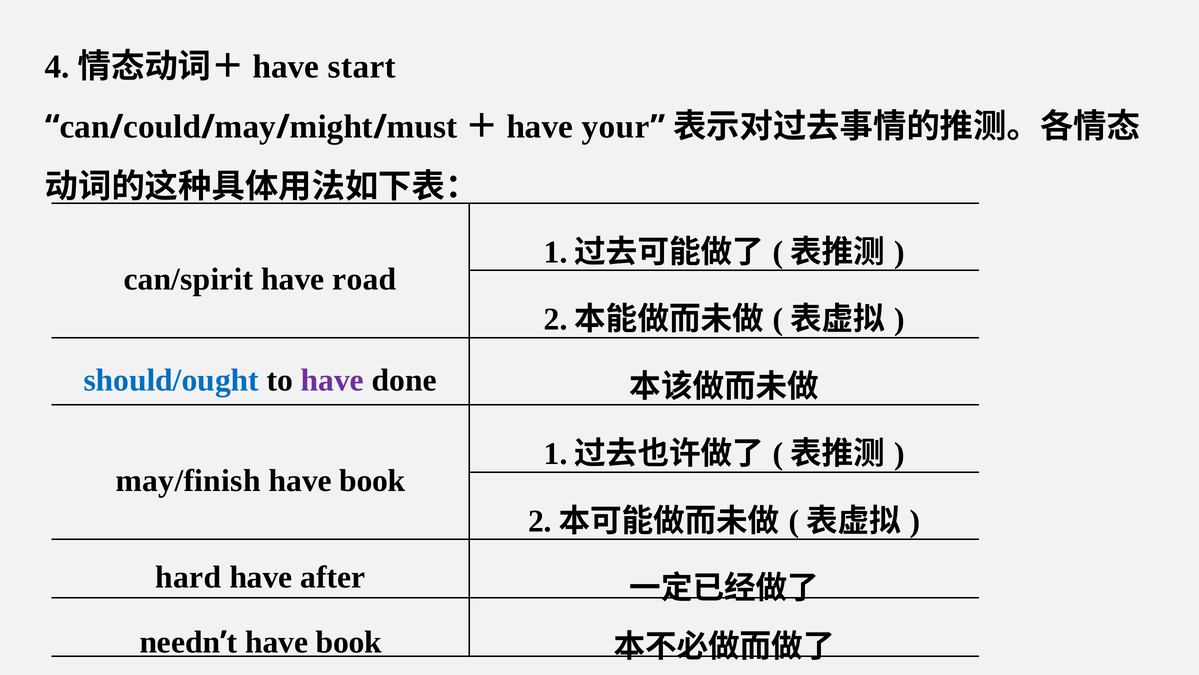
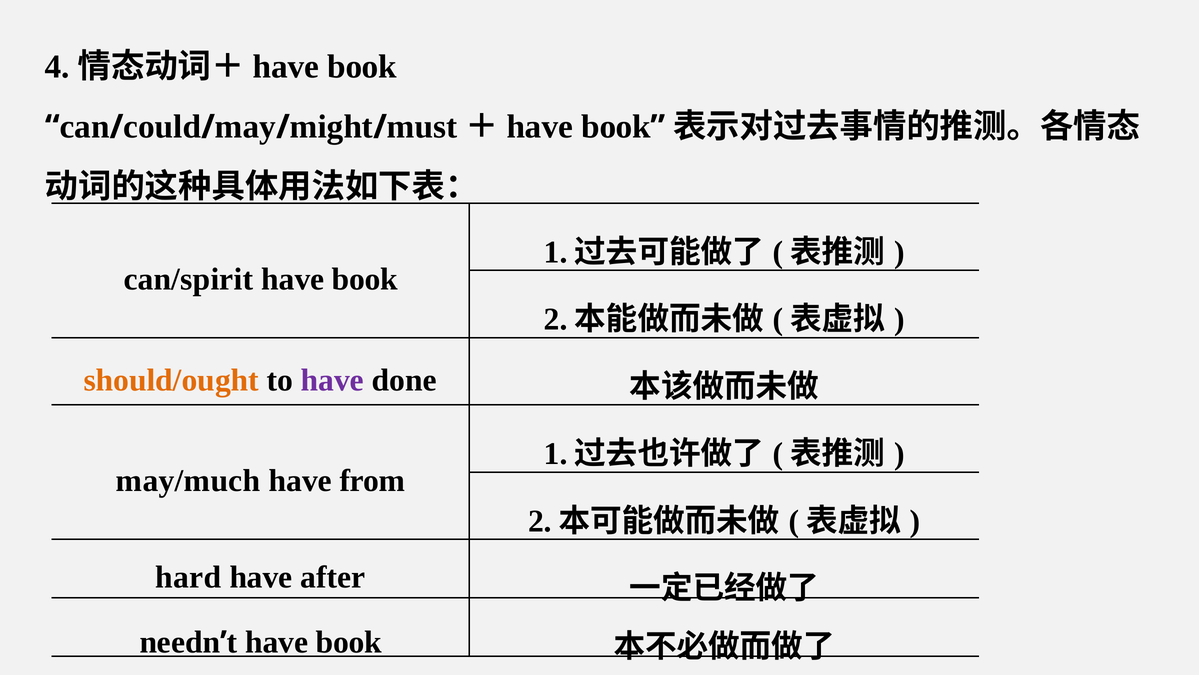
start: start -> book (362, 67)
your: your -> book (616, 127)
road: road -> book (365, 279)
should/ought colour: blue -> orange (171, 380)
may/finish: may/finish -> may/much (188, 481)
book: book -> from (372, 481)
